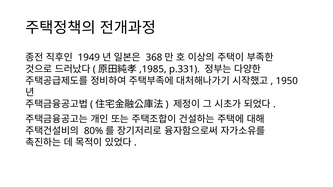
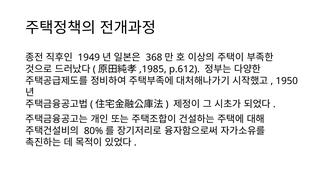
p.331: p.331 -> p.612 (184, 69)
